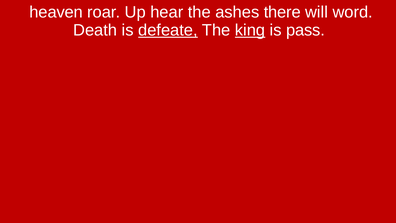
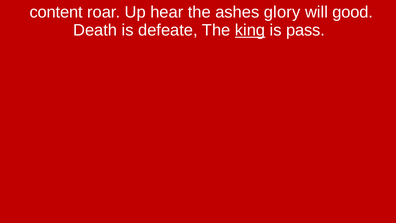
heaven: heaven -> content (56, 12)
there: there -> glory (282, 12)
word: word -> good (353, 12)
defeate underline: present -> none (168, 30)
